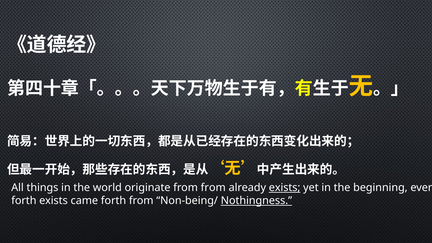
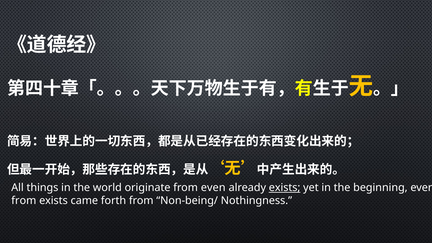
from from: from -> even (213, 188)
forth: forth -> from (24, 201)
Nothingness underline: present -> none (256, 201)
